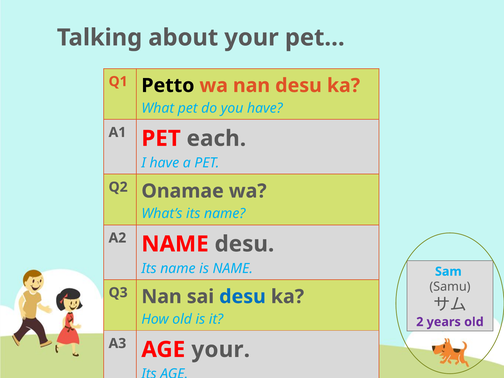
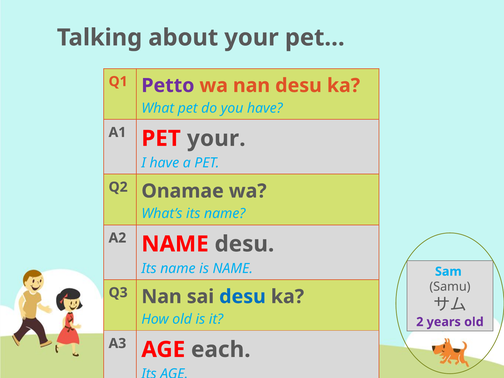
Petto colour: black -> purple (168, 86)
PET each: each -> your (216, 138)
AGE your: your -> each (221, 350)
